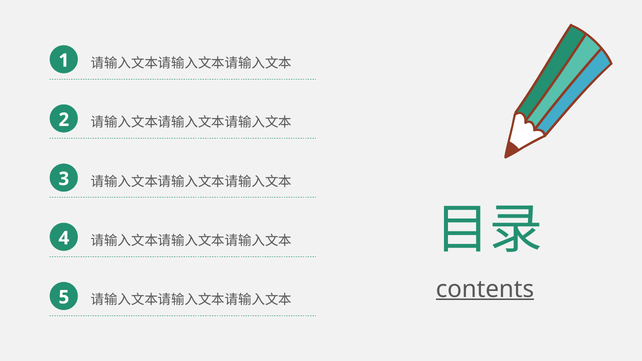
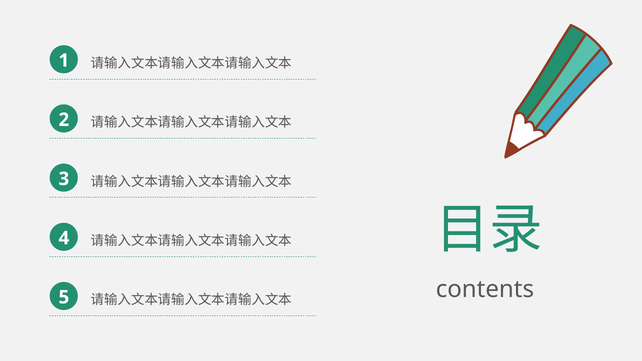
contents underline: present -> none (485, 289)
